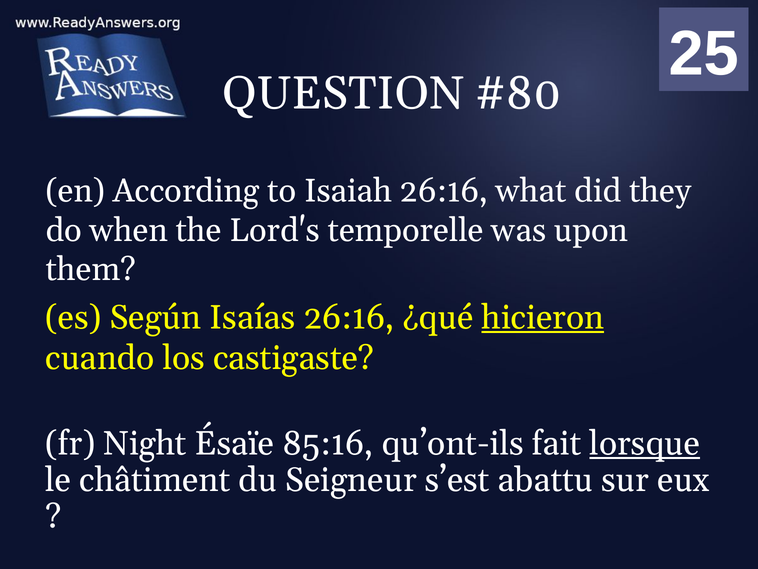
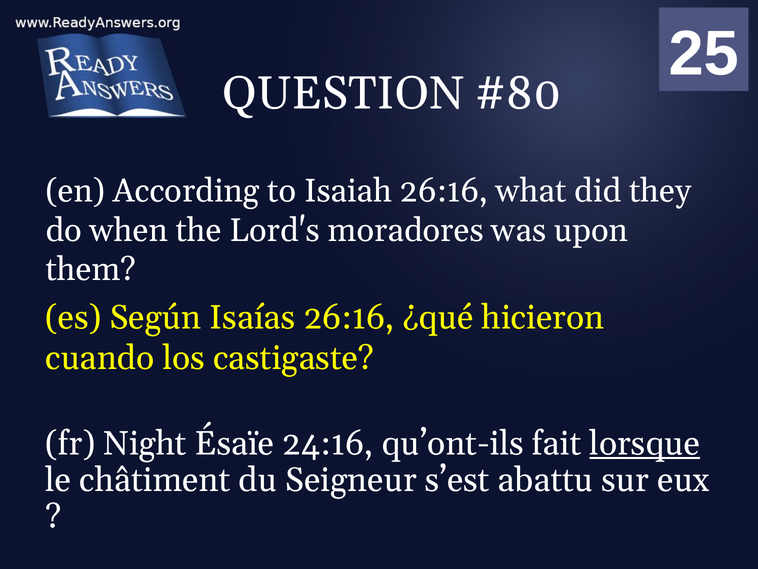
temporelle: temporelle -> moradores (406, 230)
hicieron underline: present -> none (543, 317)
85:16: 85:16 -> 24:16 (328, 443)
